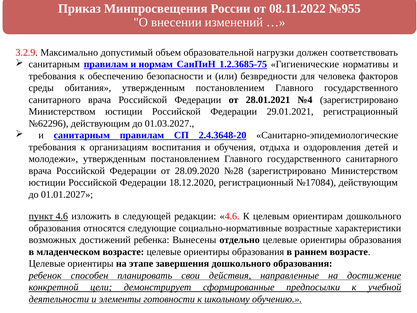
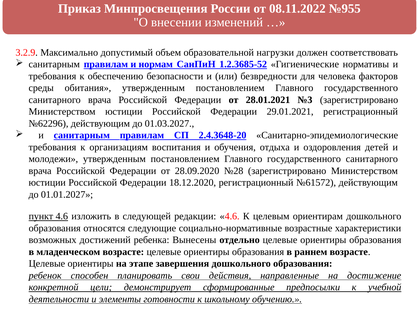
1.2.3685-75: 1.2.3685-75 -> 1.2.3685-52 (243, 64)
№4: №4 -> №3 (305, 100)
№17084: №17084 -> №61572 (316, 183)
